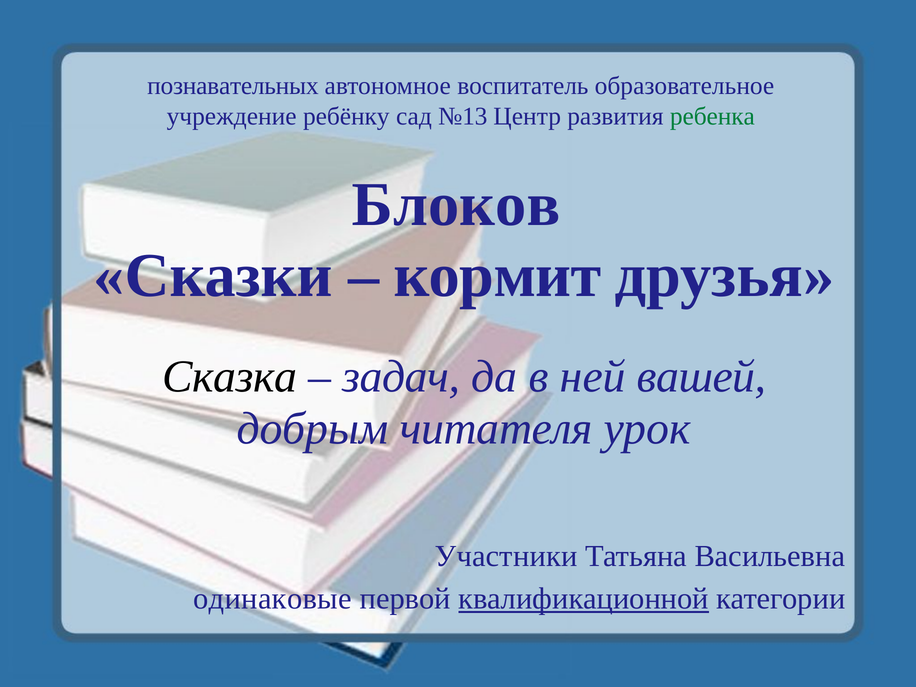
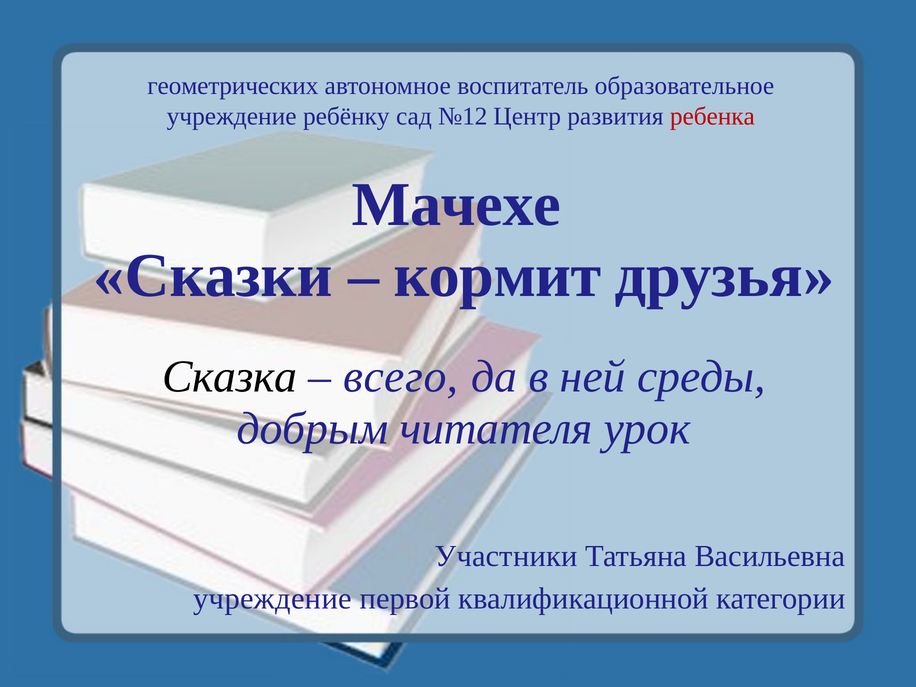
познавательных: познавательных -> геометрических (233, 86)
№13: №13 -> №12 (463, 117)
ребенка colour: green -> red (712, 117)
Блоков: Блоков -> Мачехе (456, 205)
задач: задач -> всего (401, 376)
вашей: вашей -> среды (701, 376)
одинаковые: одинаковые -> учреждение (273, 599)
квалификационной underline: present -> none (584, 599)
